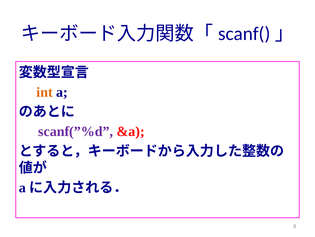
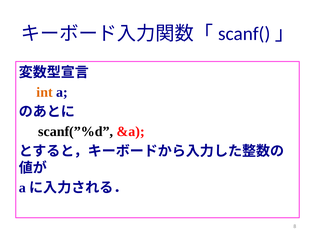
scanf(”%d colour: purple -> black (76, 131)
